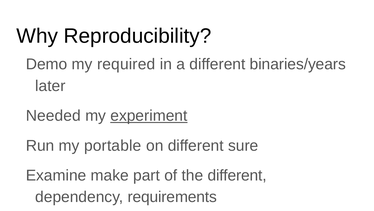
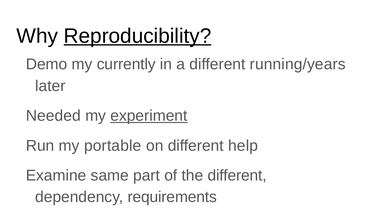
Reproducibility underline: none -> present (138, 36)
required: required -> currently (126, 64)
binaries/years: binaries/years -> running/years (298, 64)
sure: sure -> help (243, 145)
make: make -> same (110, 175)
